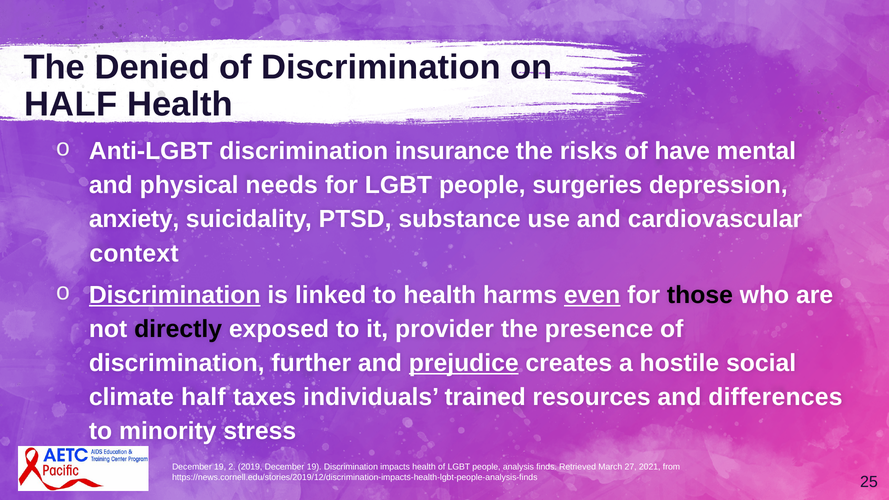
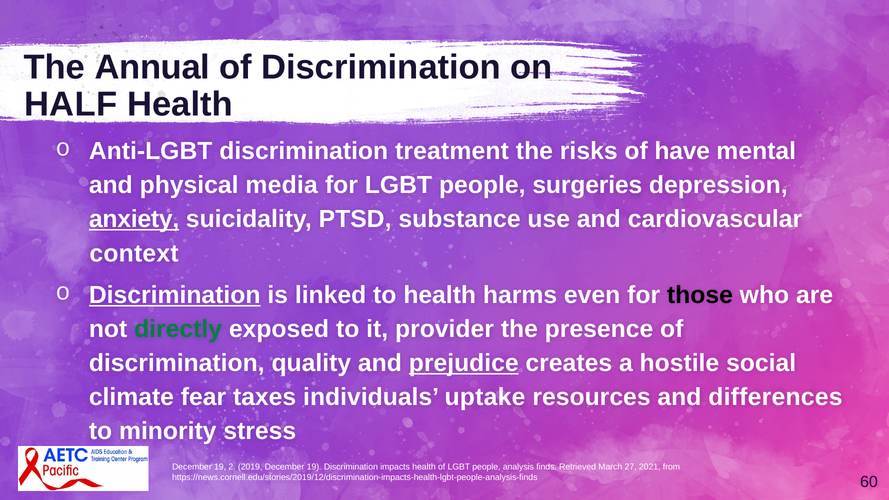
Denied: Denied -> Annual (152, 67)
insurance: insurance -> treatment (452, 151)
needs: needs -> media (282, 185)
anxiety underline: none -> present (134, 219)
even underline: present -> none (592, 295)
directly colour: black -> green (178, 329)
further: further -> quality (311, 363)
climate half: half -> fear (203, 397)
trained: trained -> uptake (485, 397)
25: 25 -> 60 (869, 482)
